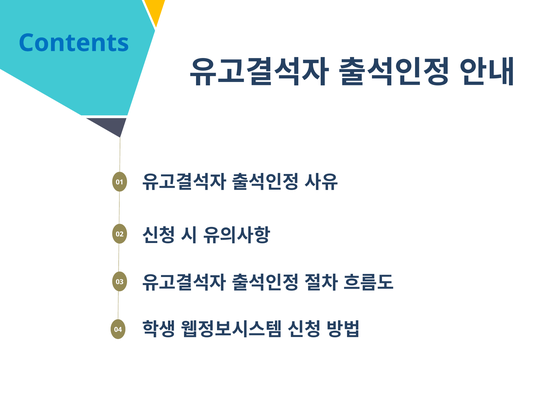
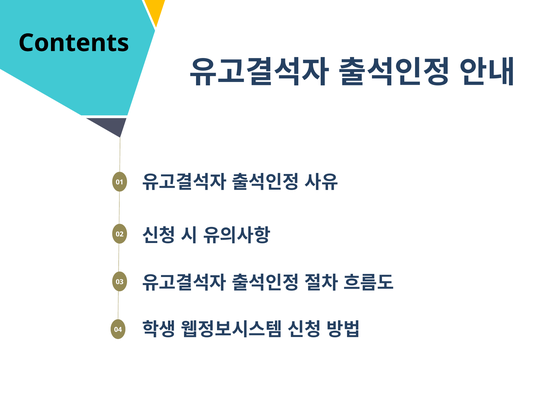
Contents colour: blue -> black (74, 43)
